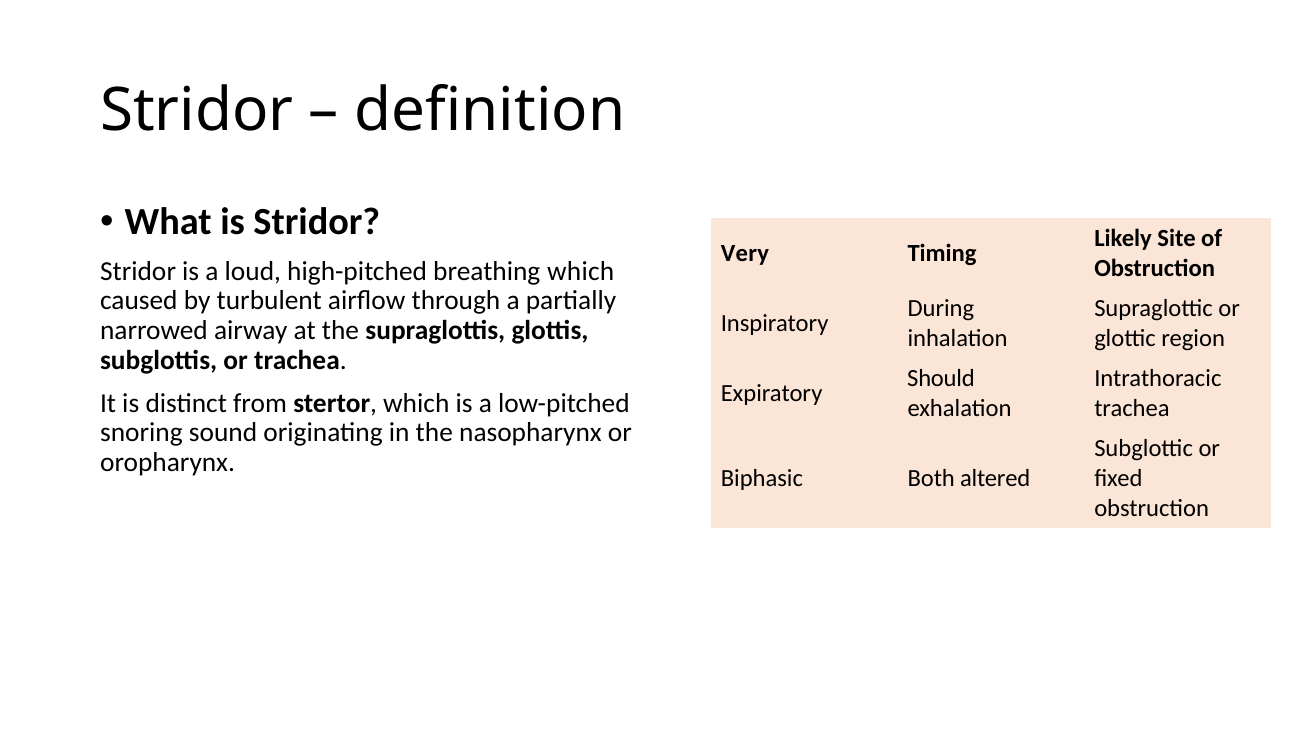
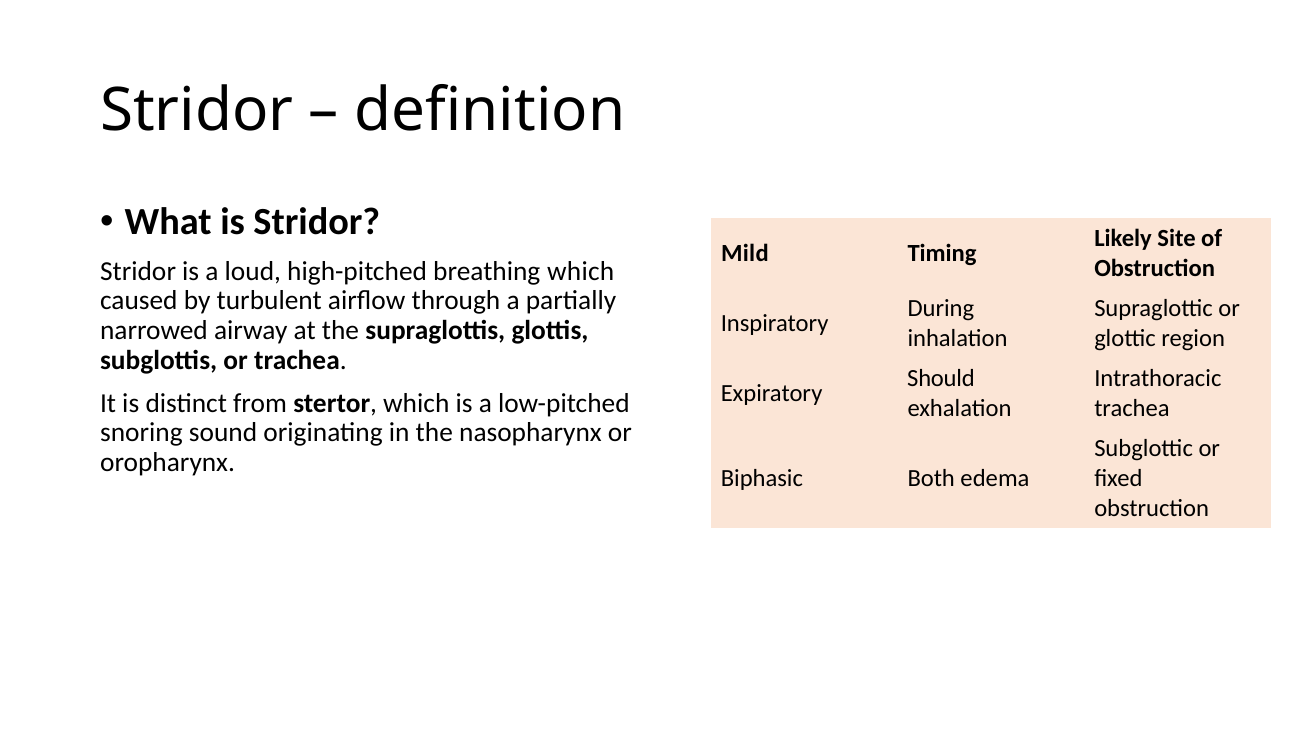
Very: Very -> Mild (745, 253)
altered: altered -> edema (995, 478)
